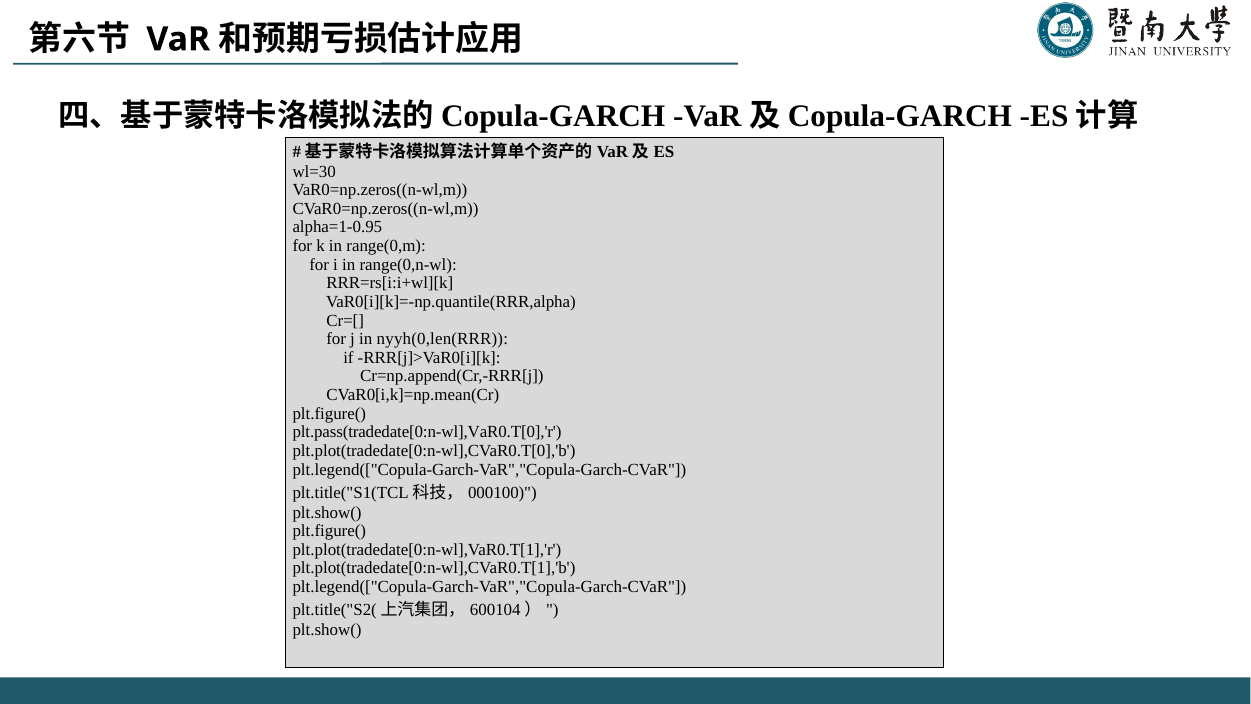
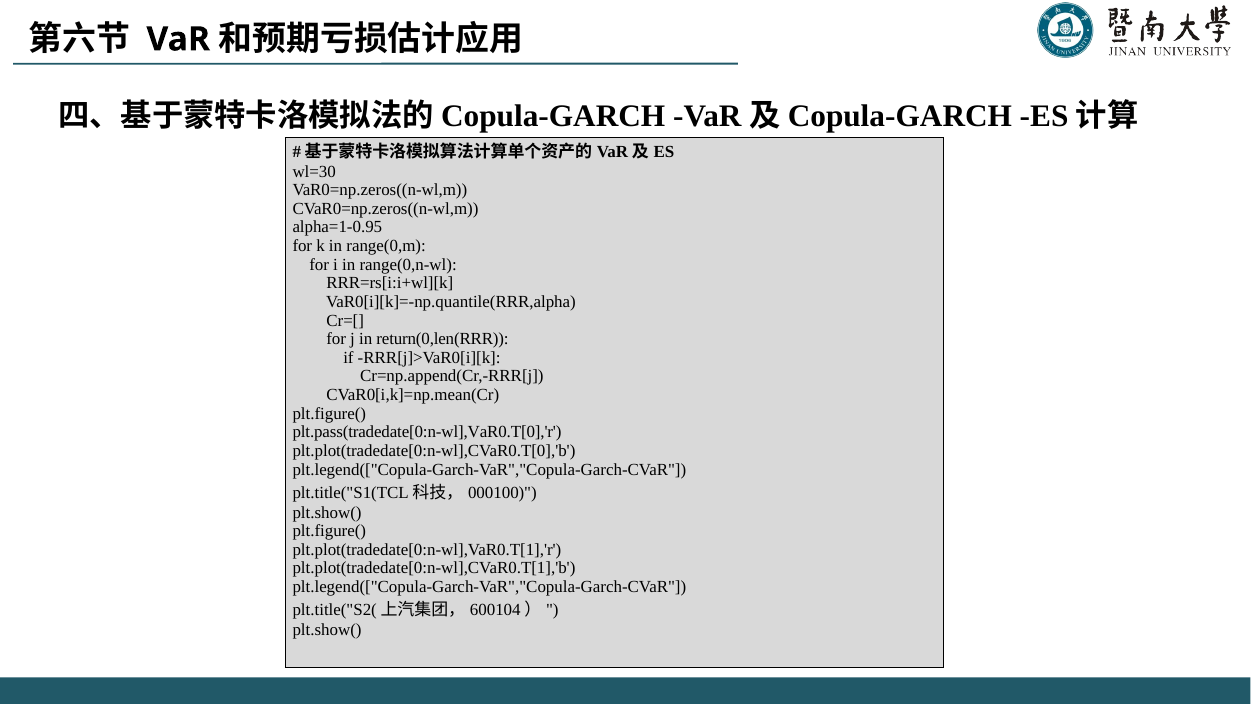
nyyh(0,len(RRR: nyyh(0,len(RRR -> return(0,len(RRR (443, 339)
